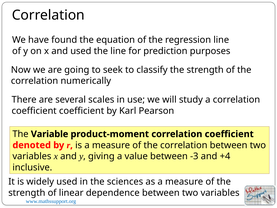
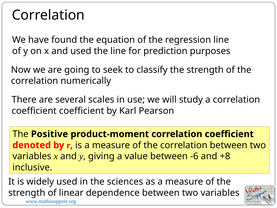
Variable: Variable -> Positive (49, 134)
-3: -3 -> -6 (194, 156)
+4: +4 -> +8 (225, 156)
